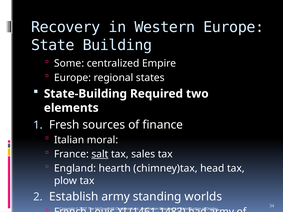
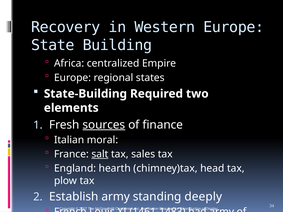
Some: Some -> Africa (69, 63)
sources underline: none -> present (104, 125)
worlds: worlds -> deeply (203, 197)
